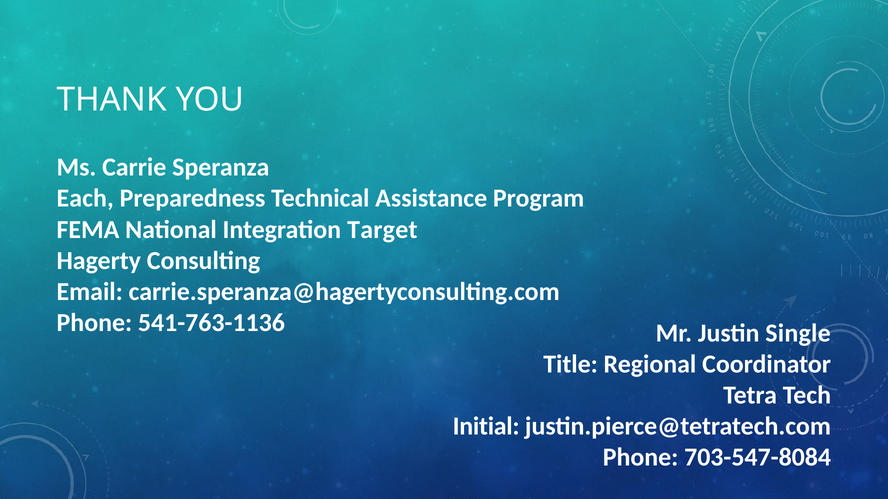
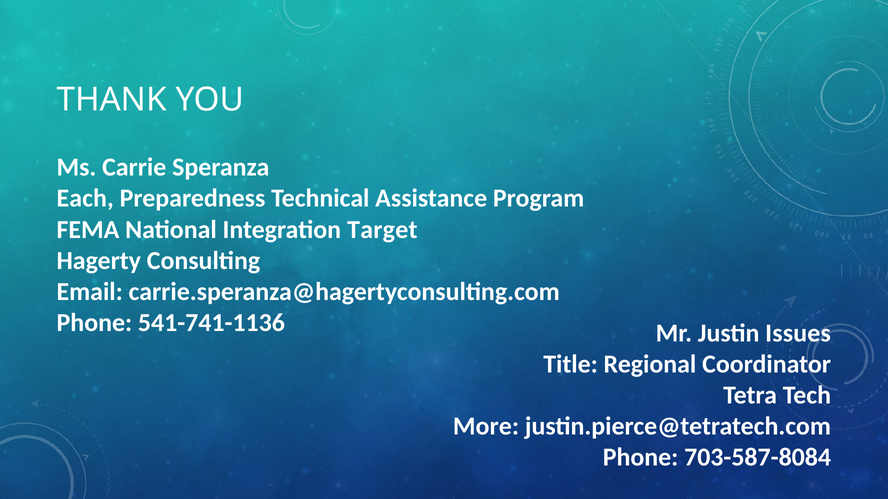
541-763-1136: 541-763-1136 -> 541-741-1136 (211, 323)
Single: Single -> Issues (798, 333)
Initial: Initial -> More (486, 427)
703-547-8084: 703-547-8084 -> 703-587-8084 (758, 458)
